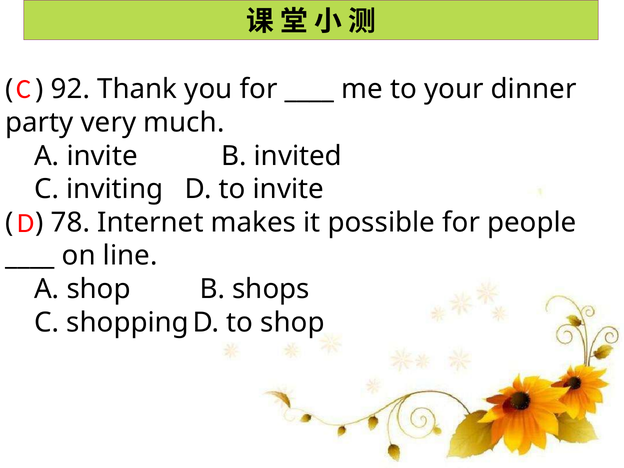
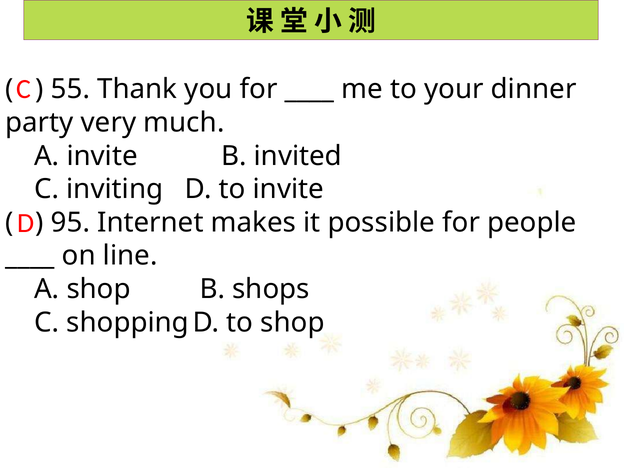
92: 92 -> 55 (70, 89)
78: 78 -> 95 (70, 222)
